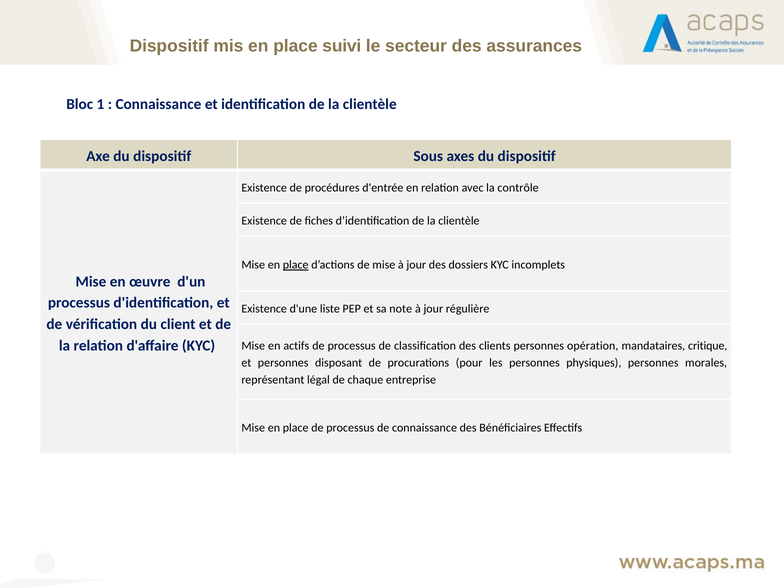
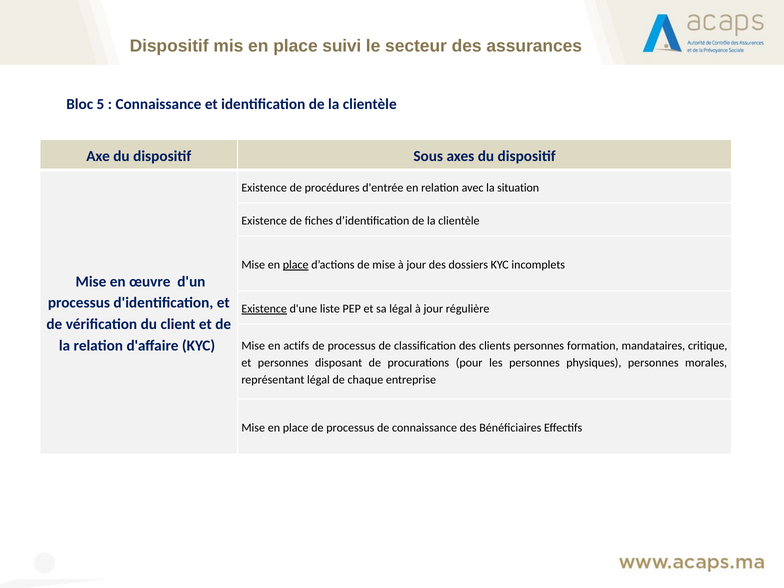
1: 1 -> 5 (100, 104)
contrôle: contrôle -> situation (518, 188)
Existence underline: none -> present (264, 309)
sa note: note -> légal (401, 309)
opération: opération -> formation (593, 346)
